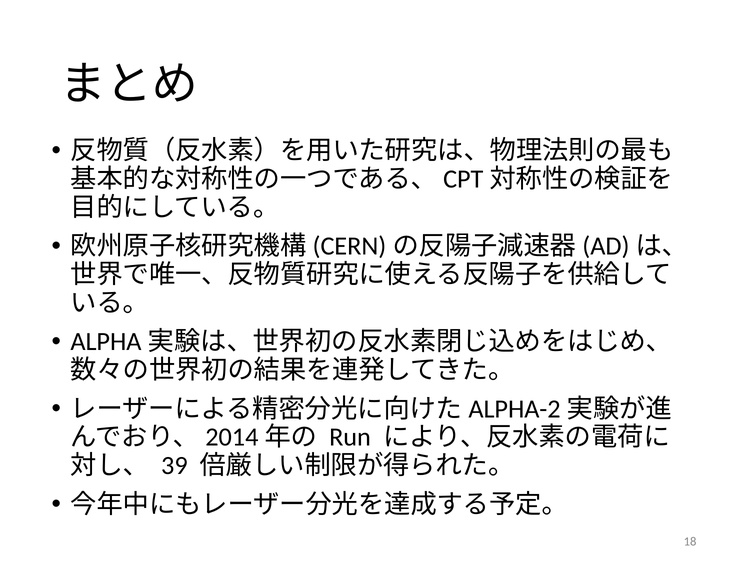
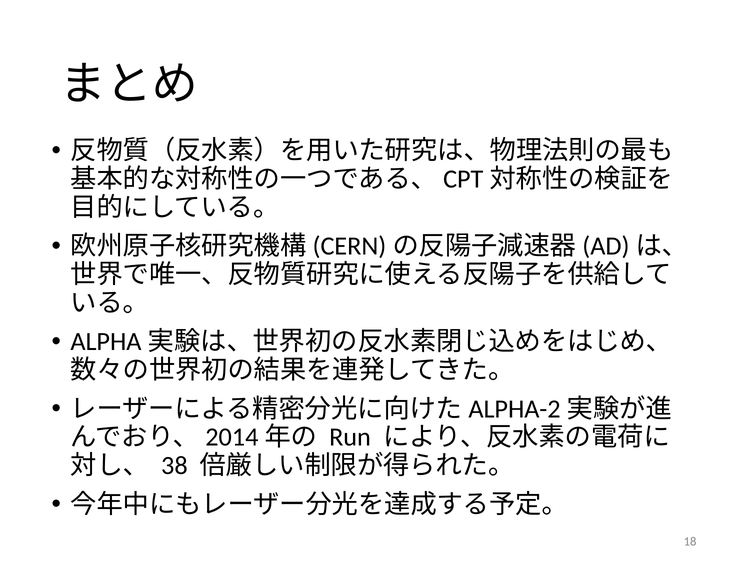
39: 39 -> 38 (174, 466)
